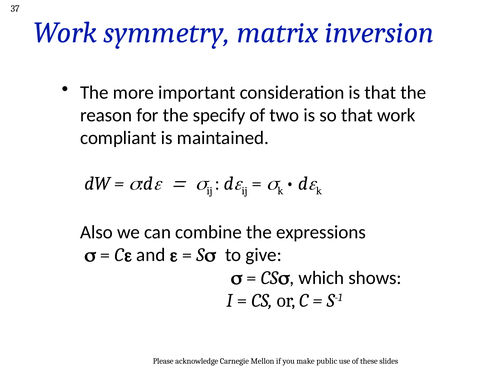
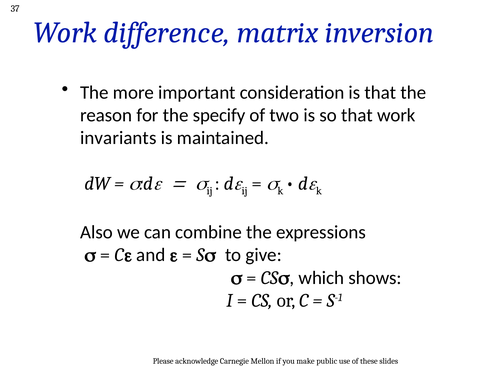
symmetry: symmetry -> difference (167, 33)
compliant: compliant -> invariants (118, 138)
